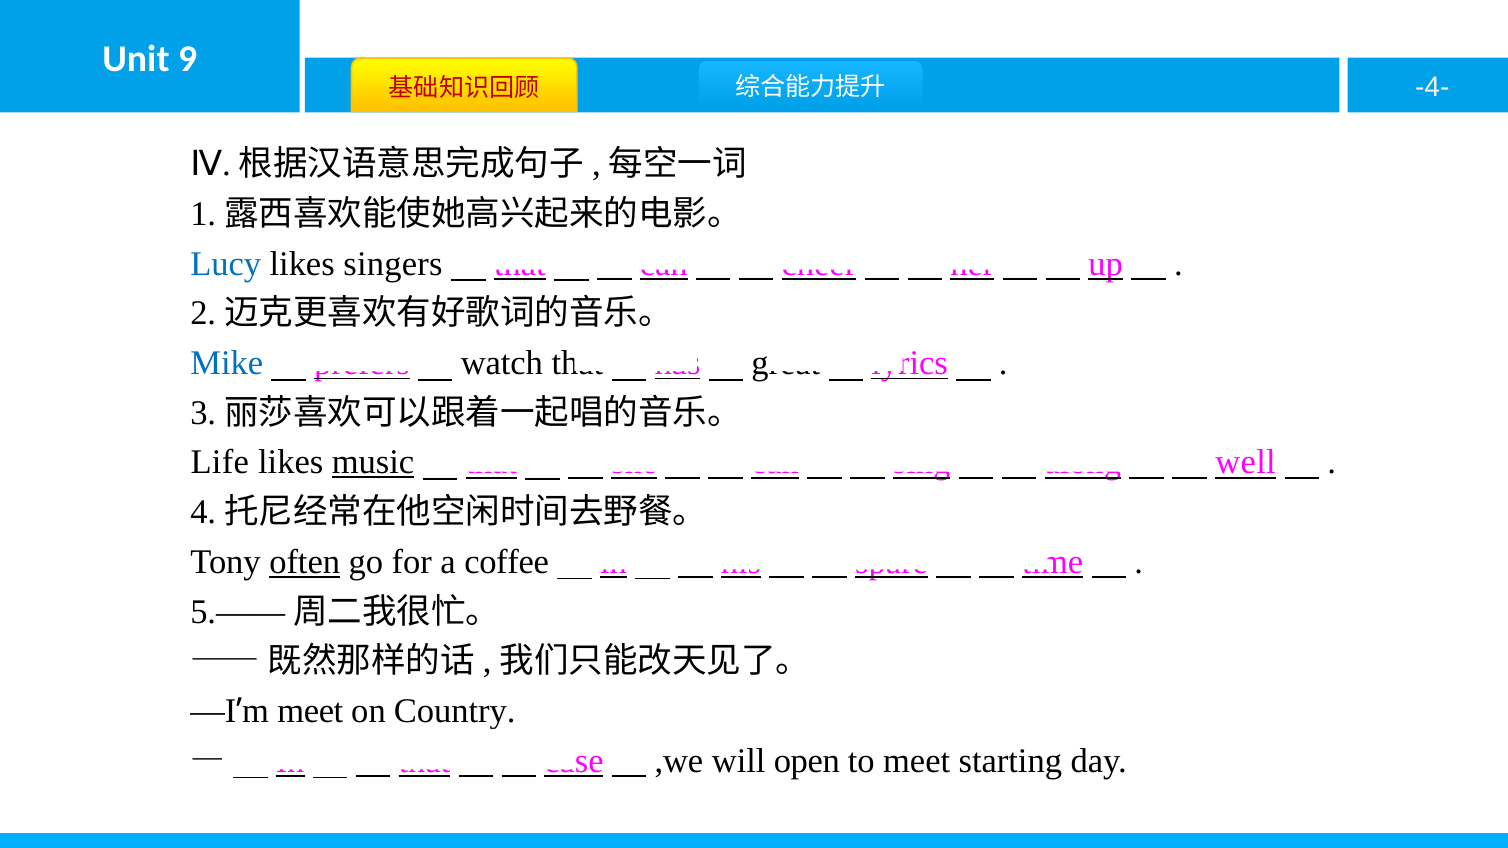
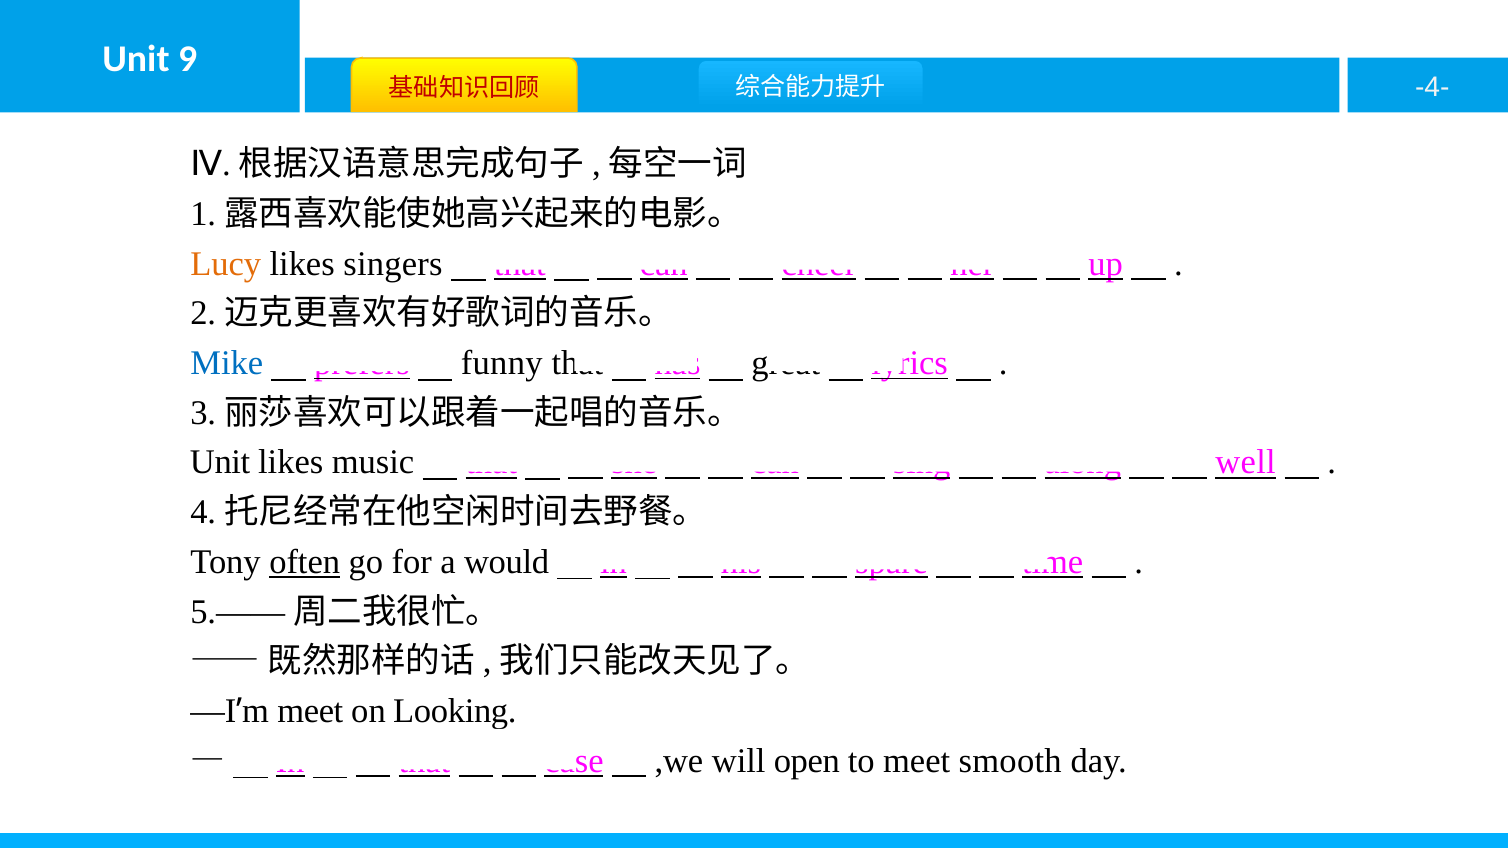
Lucy colour: blue -> orange (226, 264)
watch: watch -> funny (502, 363)
Life: Life -> Unit (220, 463)
music underline: present -> none (373, 463)
coffee: coffee -> would (507, 562)
Country: Country -> Looking (455, 711)
starting: starting -> smooth (1010, 761)
